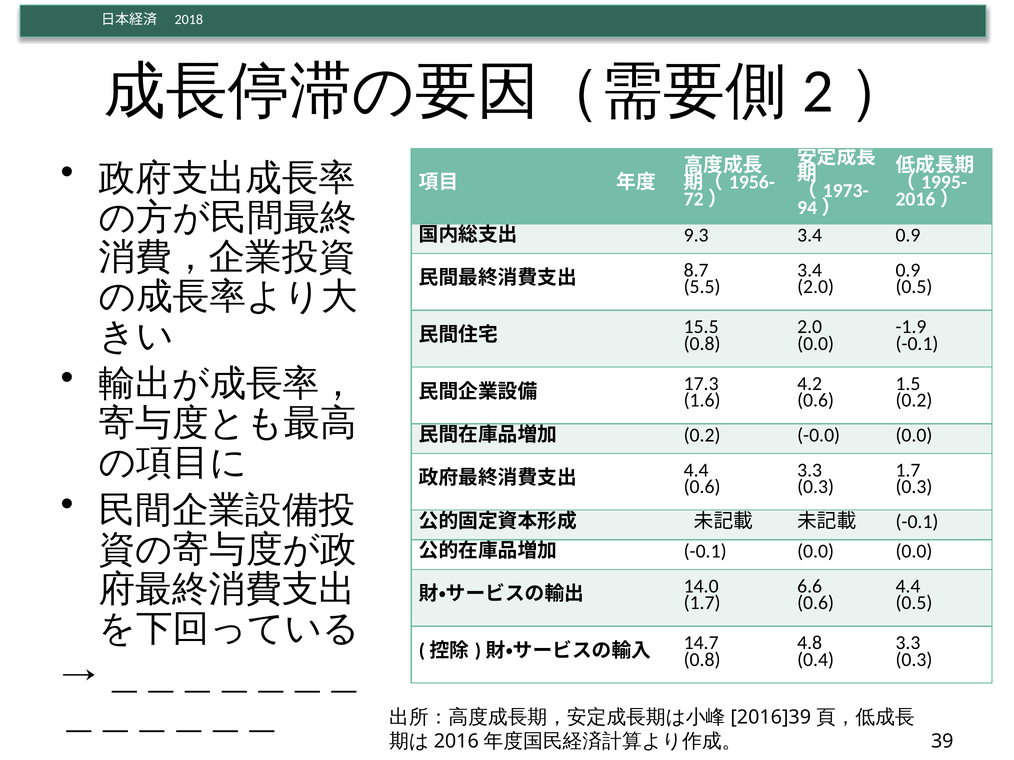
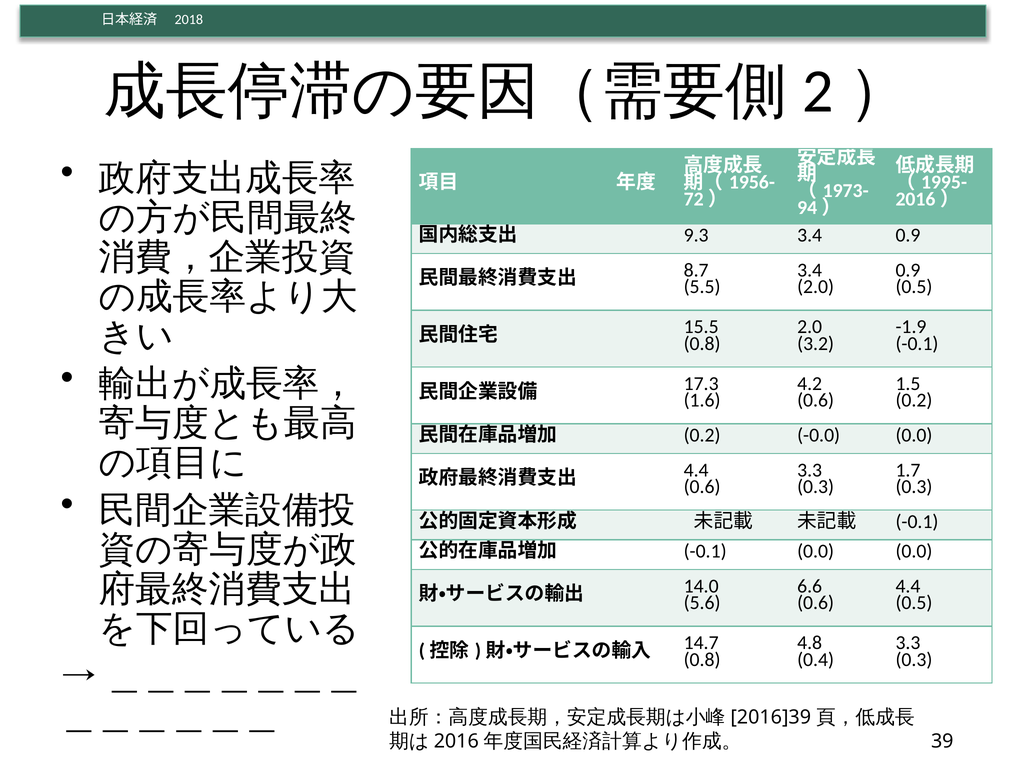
0.0: 0.0 -> 3.2 (816, 344)
1.7: 1.7 -> 5.6 (702, 603)
